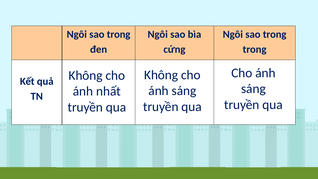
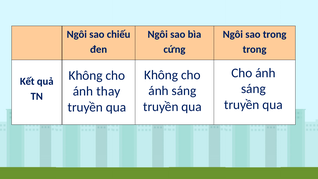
trong: trong -> chiếu (119, 34)
nhất: nhất -> thay (108, 91)
